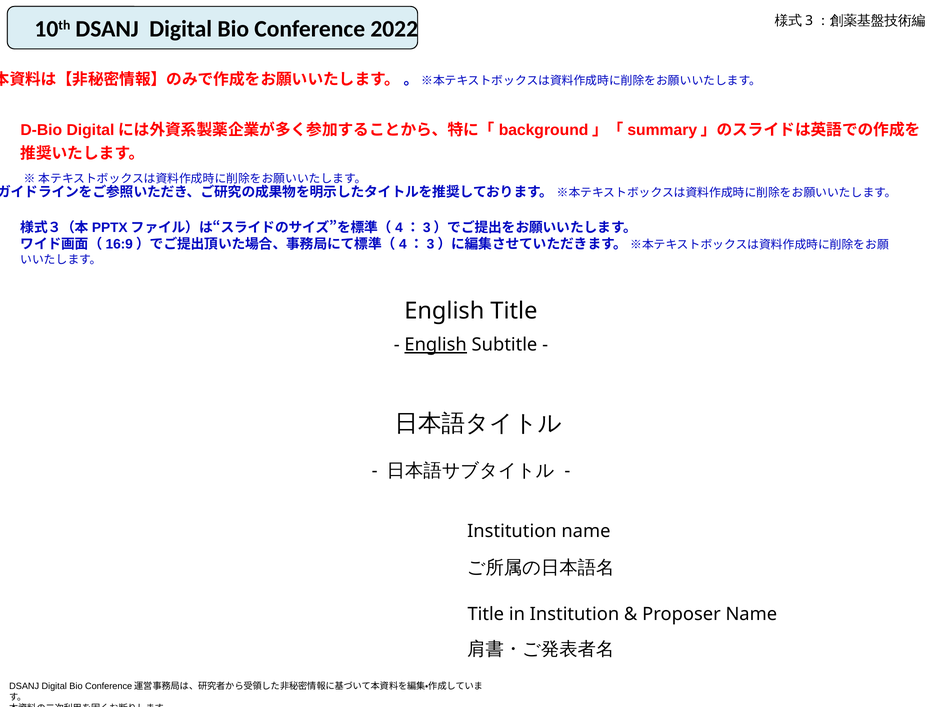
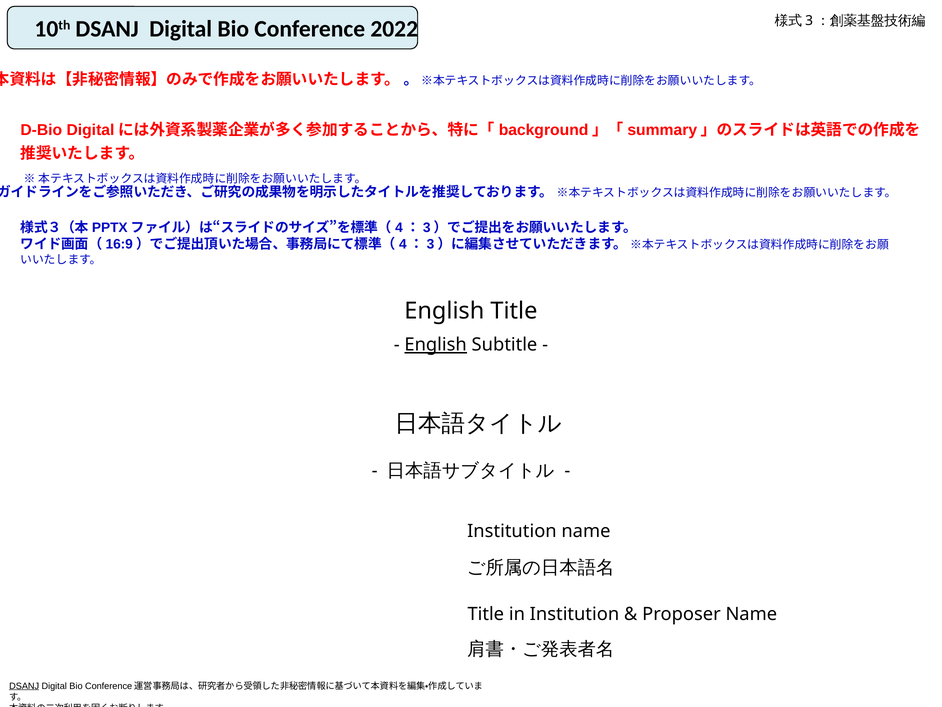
DSANJ underline: none -> present (24, 686)
